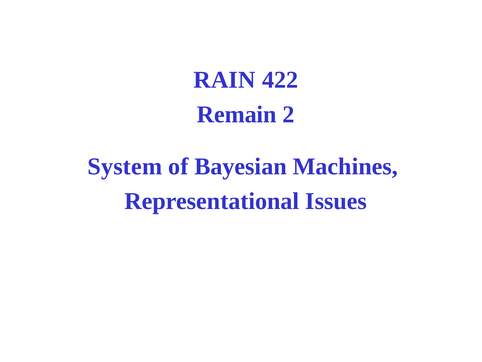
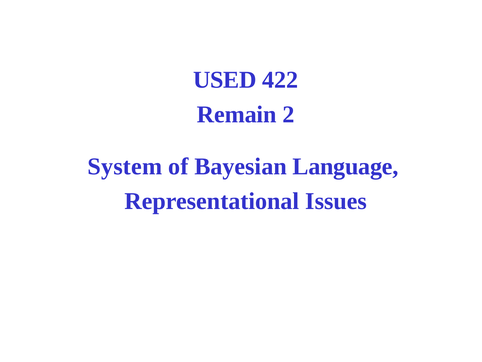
RAIN: RAIN -> USED (225, 80)
Machines: Machines -> Language (345, 166)
